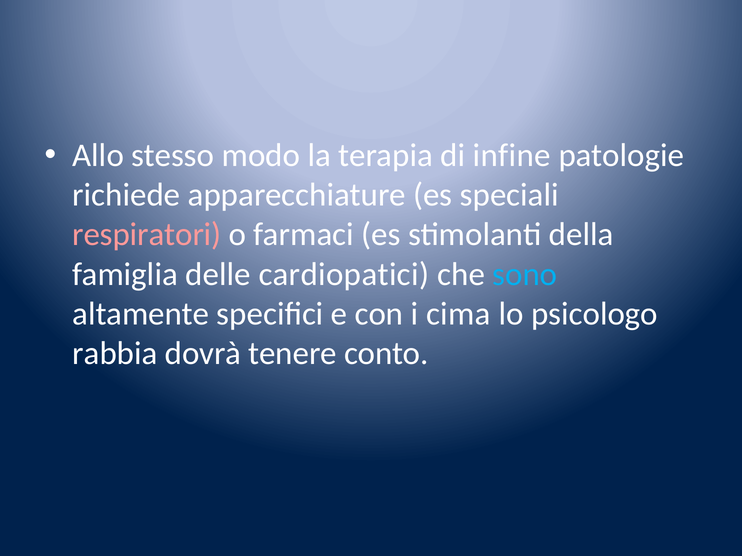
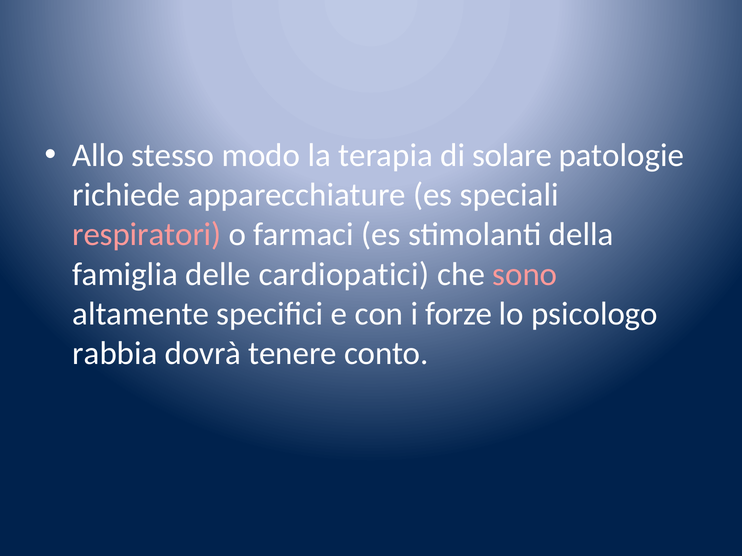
infine: infine -> solare (512, 156)
sono colour: light blue -> pink (525, 274)
cima: cima -> forze (459, 314)
